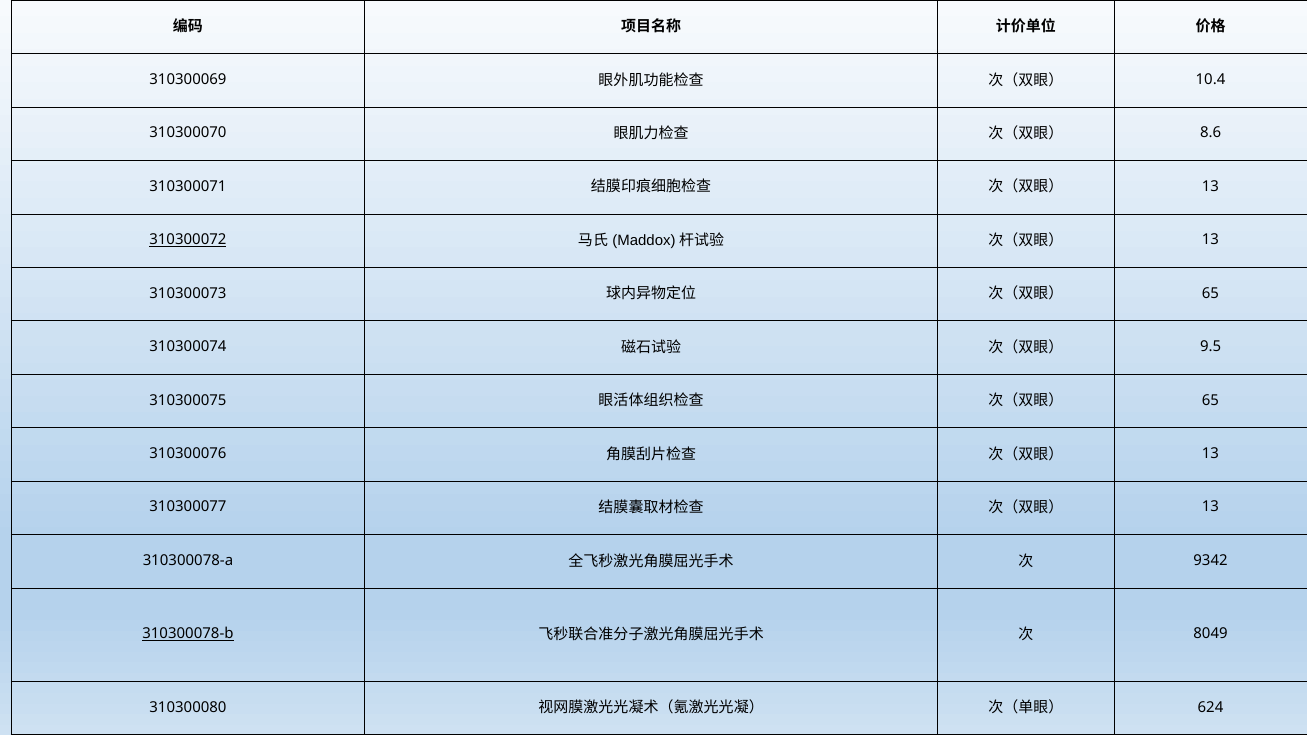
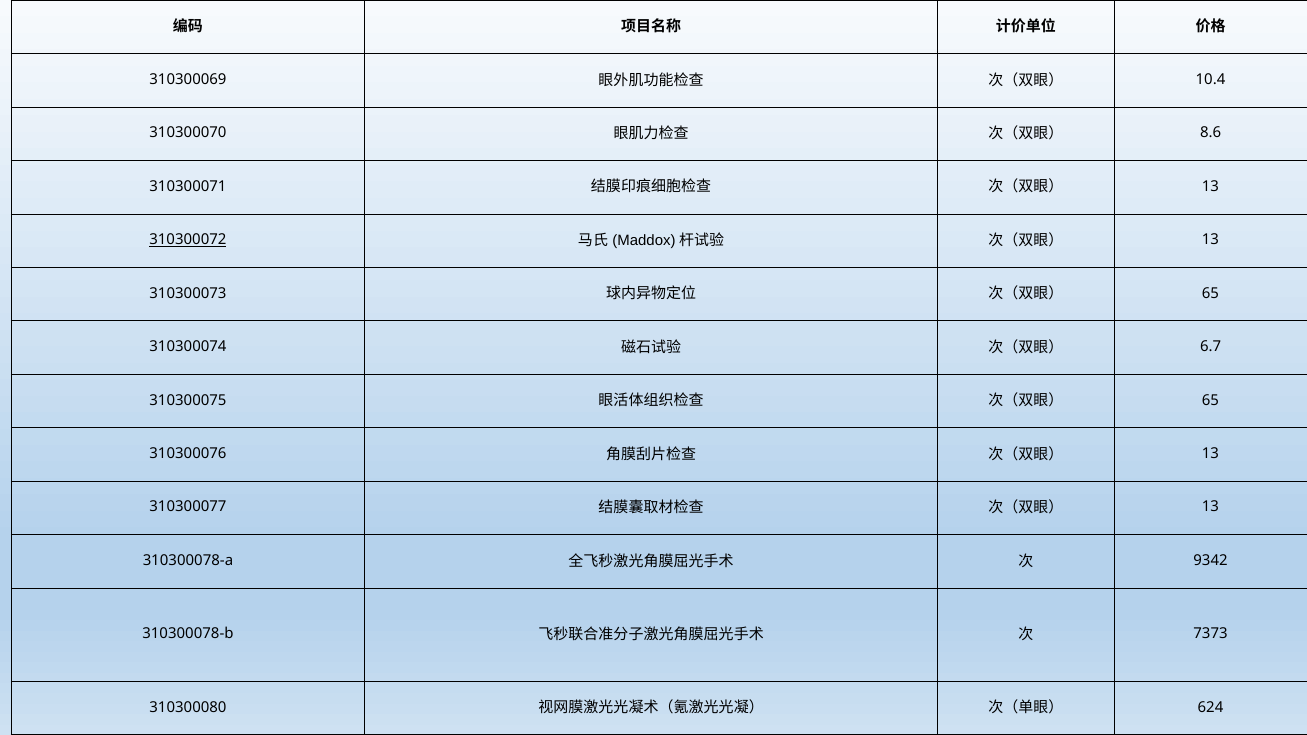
9.5: 9.5 -> 6.7 (1211, 347)
310300078-b underline: present -> none (188, 634)
8049: 8049 -> 7373 (1211, 634)
